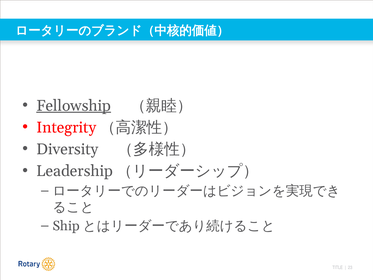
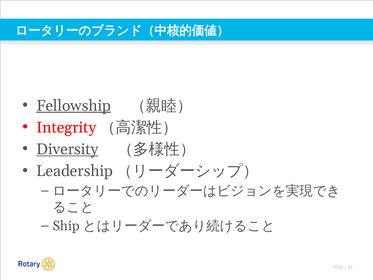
Diversity underline: none -> present (67, 149)
